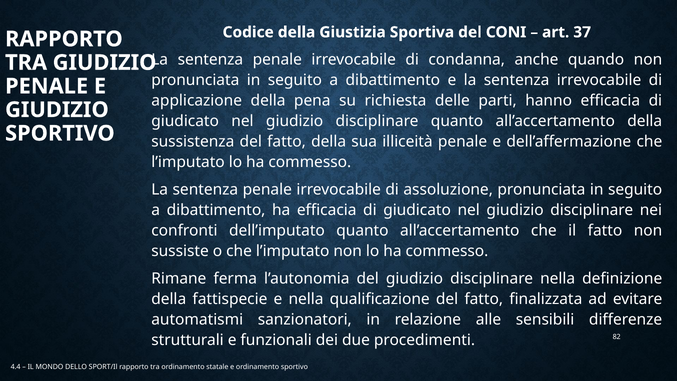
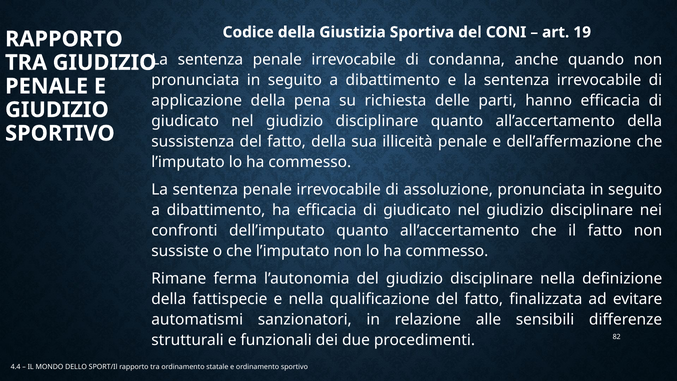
37: 37 -> 19 (582, 32)
